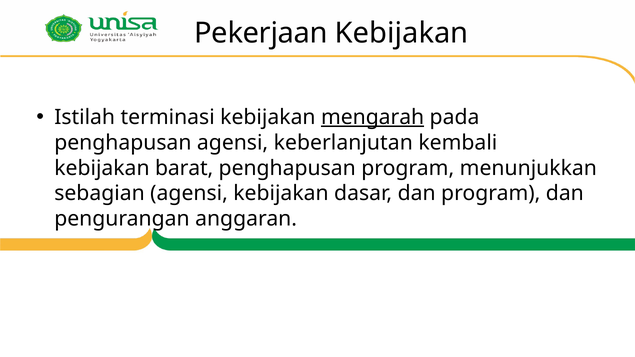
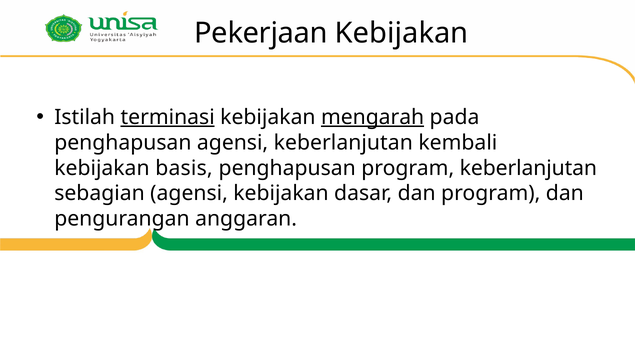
terminasi underline: none -> present (168, 117)
barat: barat -> basis (184, 168)
program menunjukkan: menunjukkan -> keberlanjutan (528, 168)
